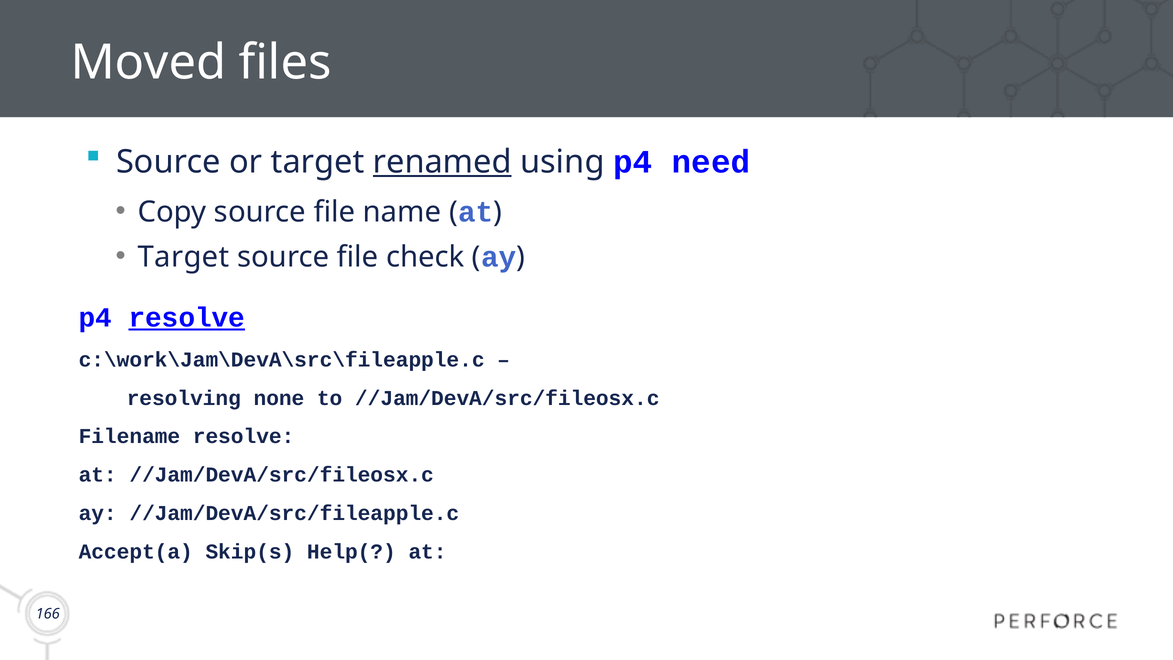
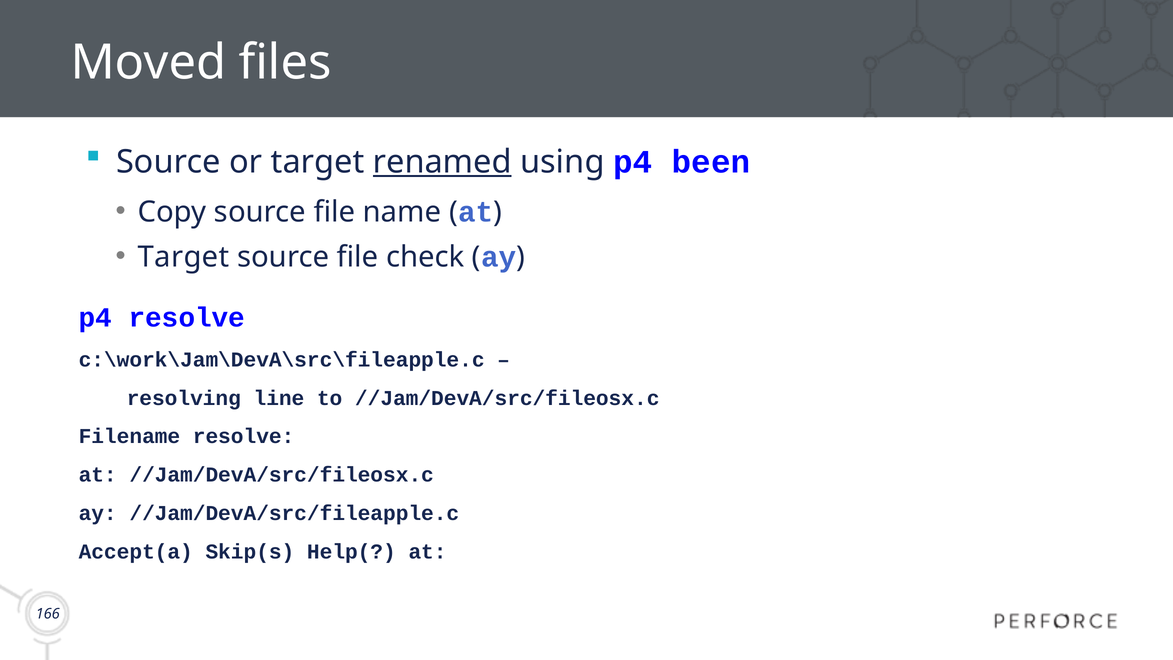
need: need -> been (711, 162)
resolve underline: present -> none (187, 318)
none: none -> line (279, 398)
